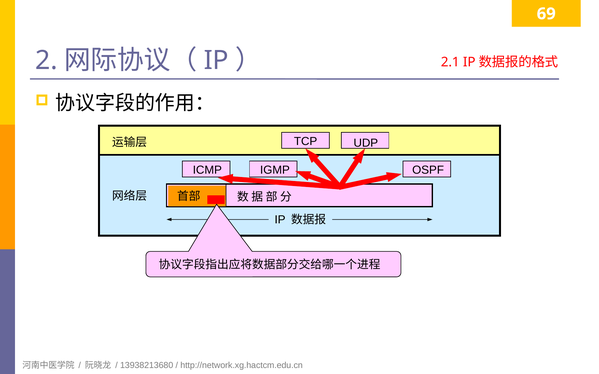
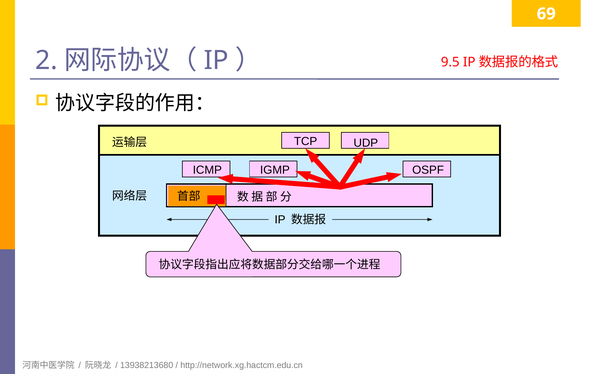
2.1: 2.1 -> 9.5 (450, 62)
